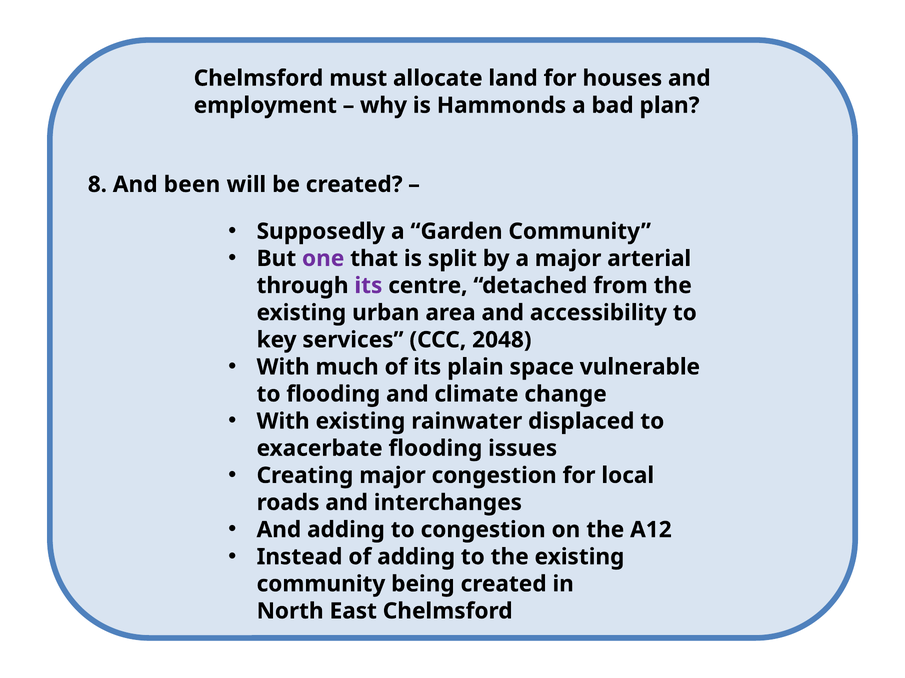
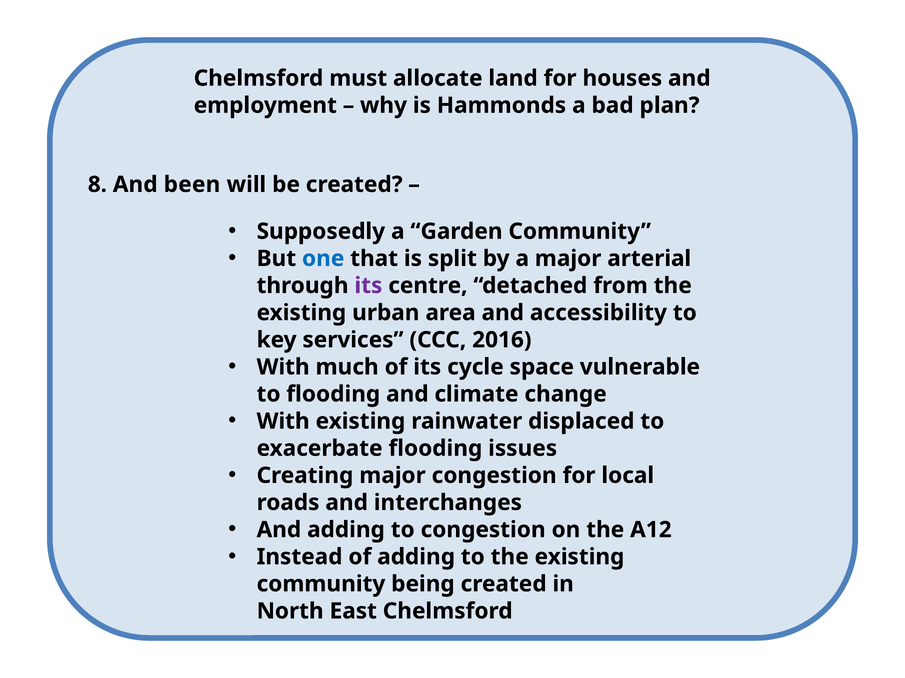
one colour: purple -> blue (323, 259)
2048: 2048 -> 2016 (502, 340)
plain: plain -> cycle (475, 367)
